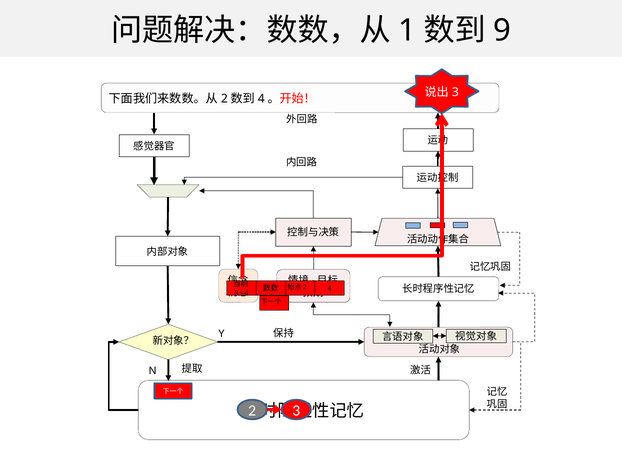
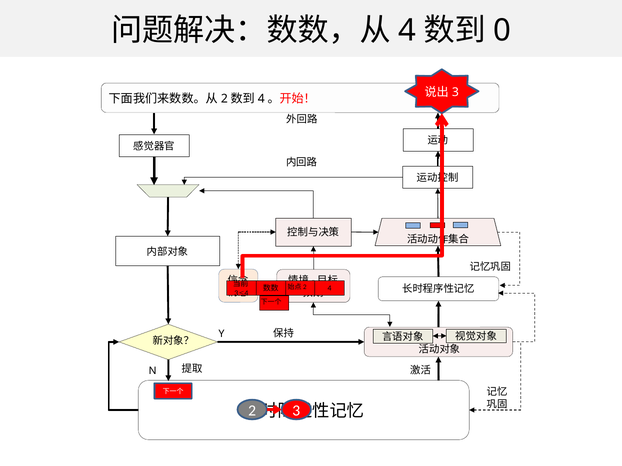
1: 1 -> 4 (407, 31)
9: 9 -> 0 (502, 31)
